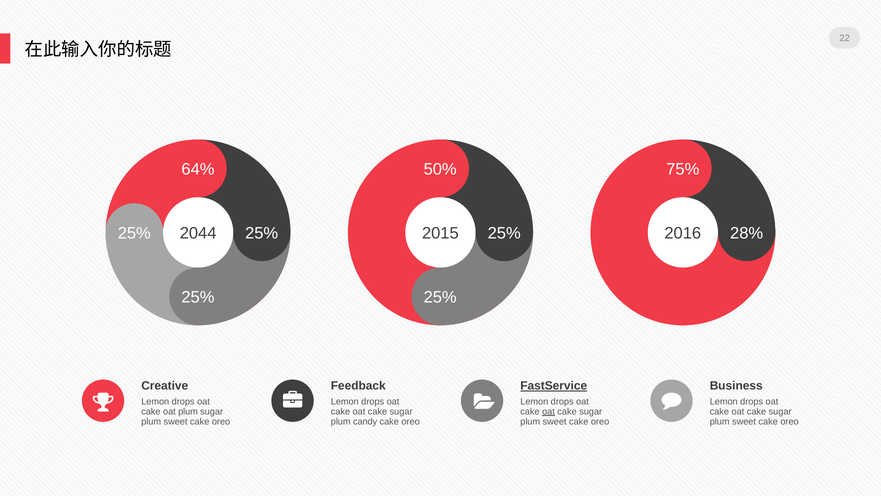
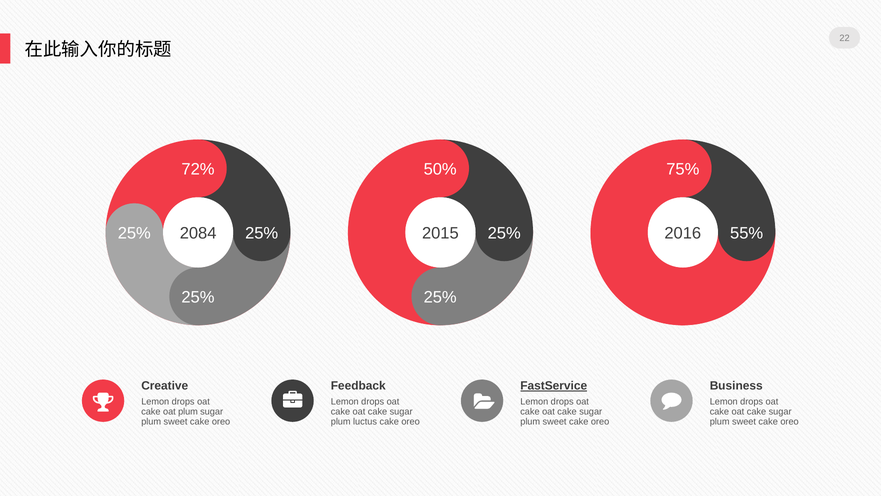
64%: 64% -> 72% (198, 169)
2044: 2044 -> 2084 (198, 233)
28%: 28% -> 55% (747, 233)
oat underline: present -> none (548, 411)
candy: candy -> luctus (365, 421)
